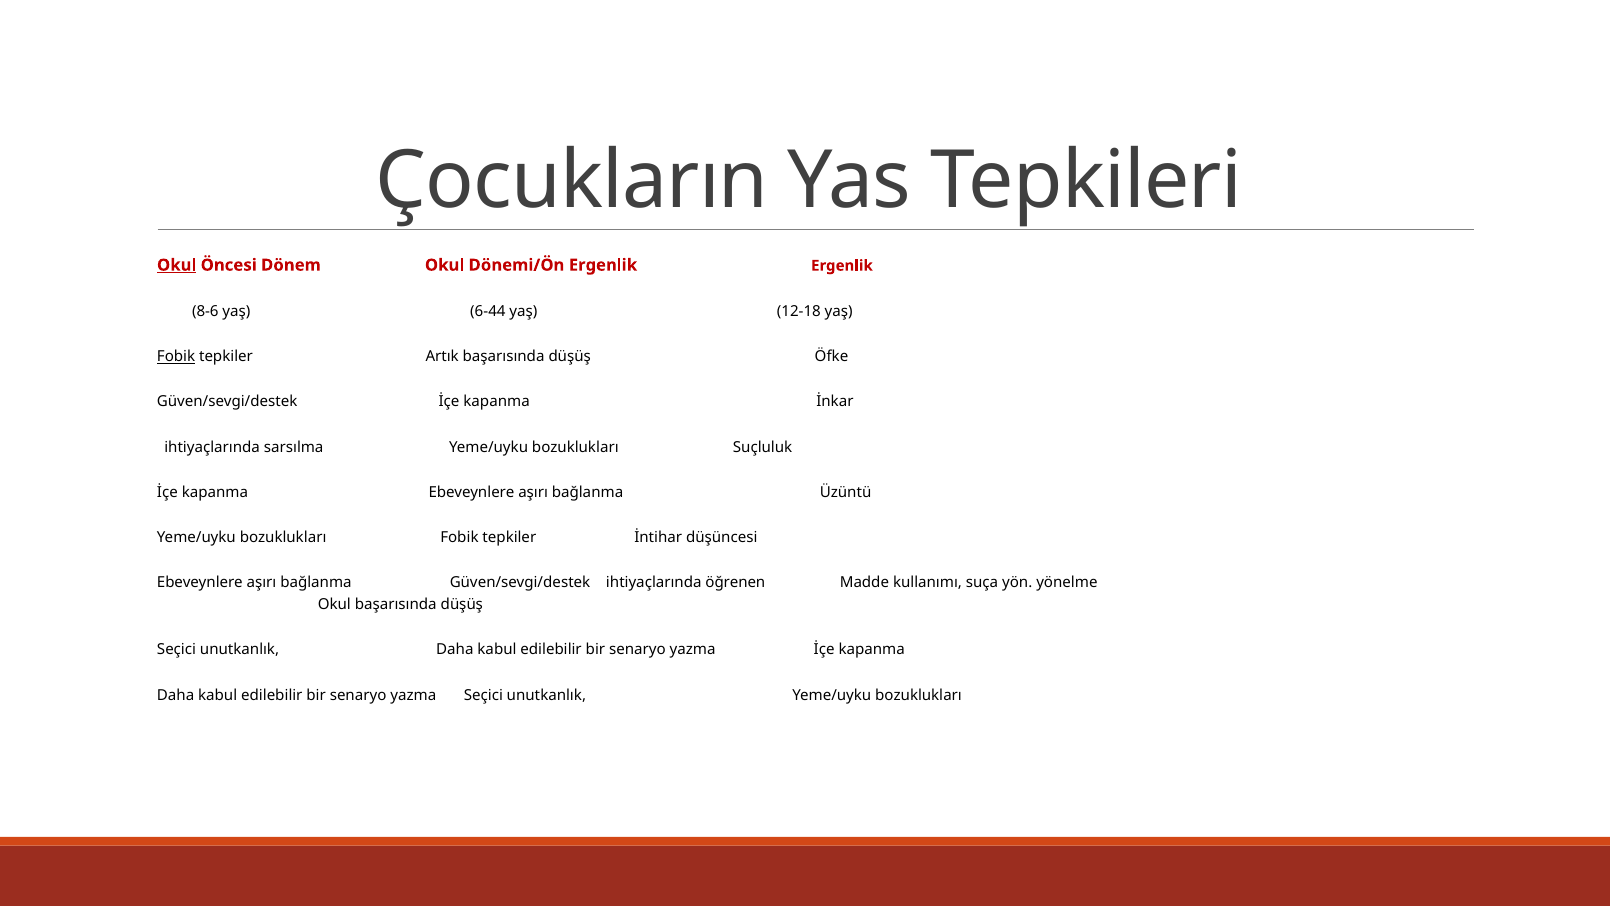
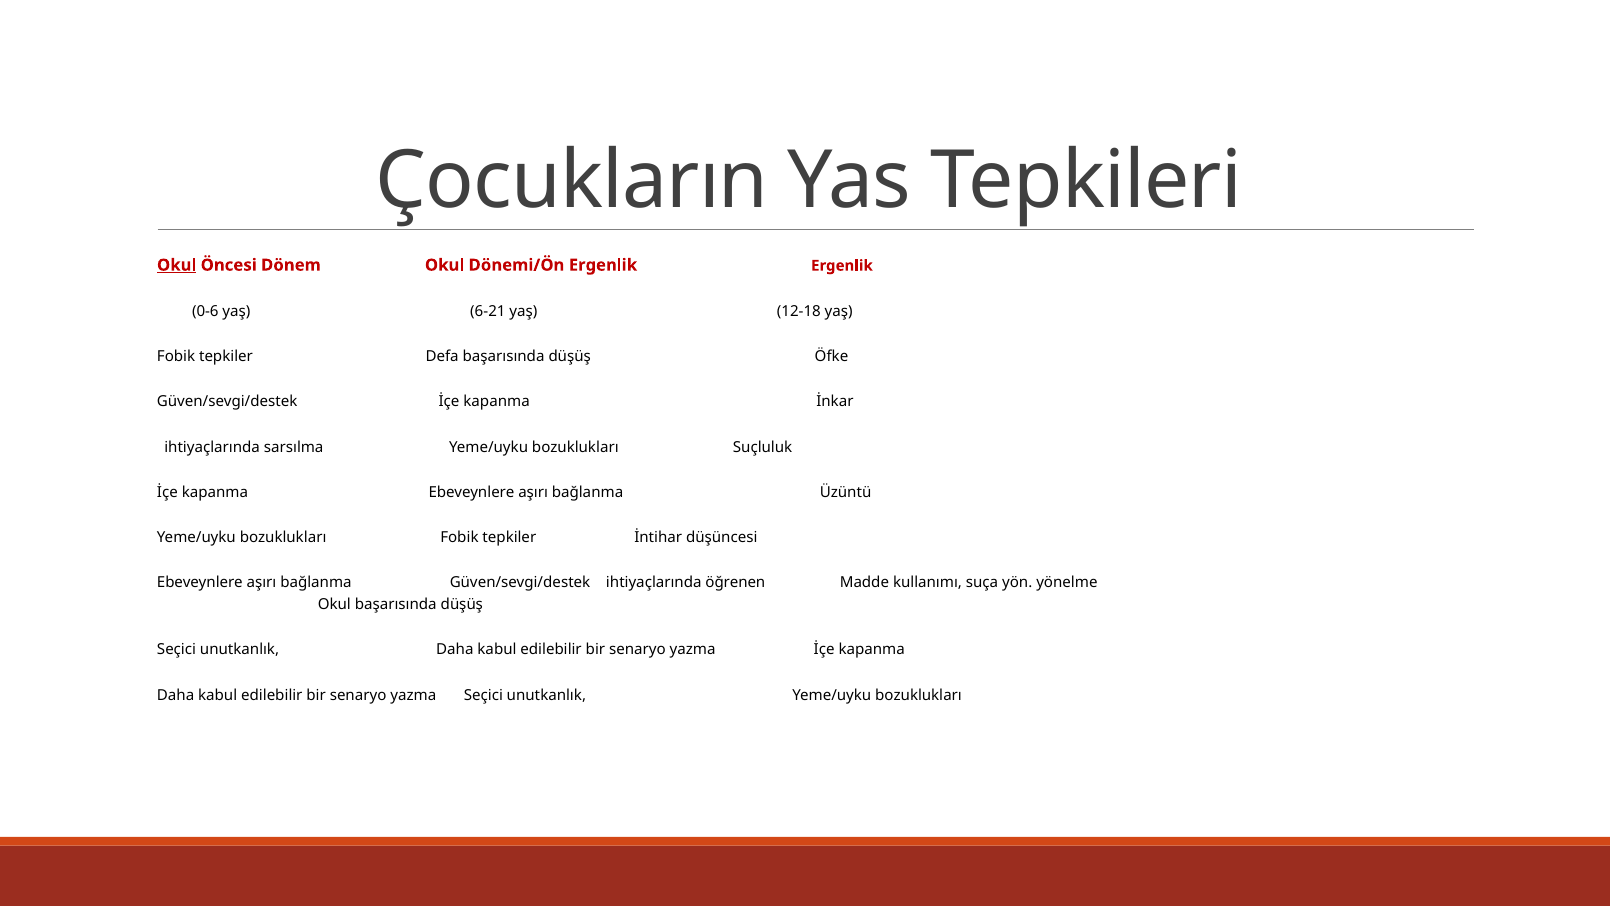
8-6: 8-6 -> 0-6 (205, 311)
6-44: 6-44 -> 6-21 (488, 311)
Fobik underline: present -> none (176, 356)
Artık: Artık -> Defa (442, 356)
